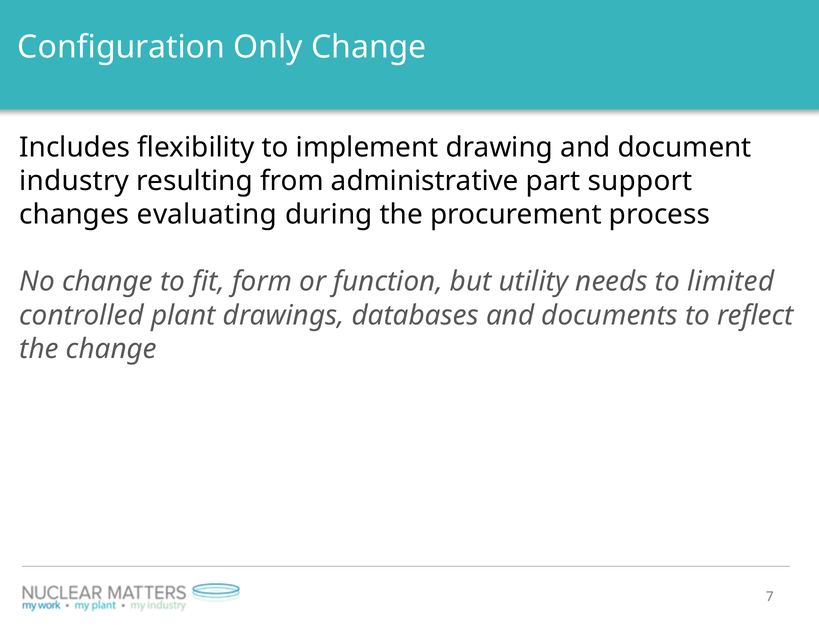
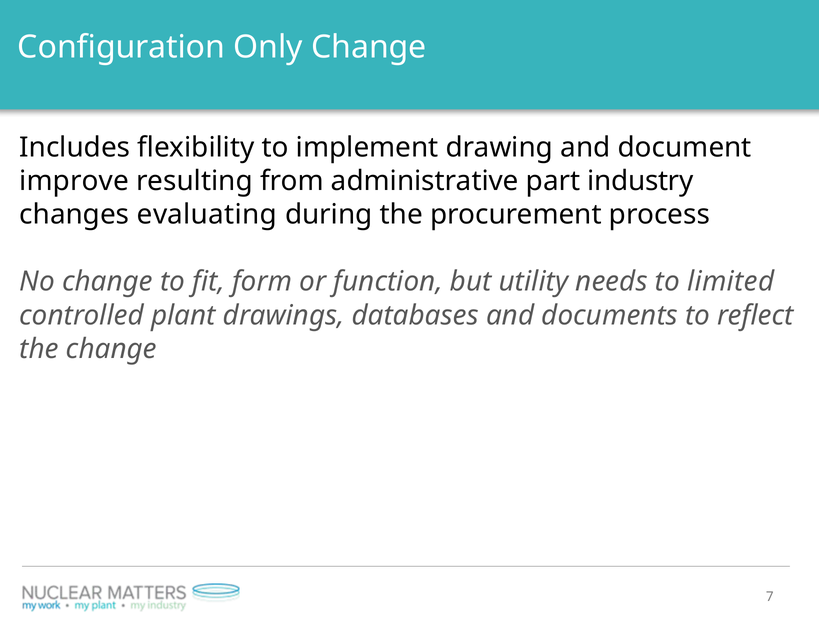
industry: industry -> improve (74, 181)
support: support -> industry (640, 181)
